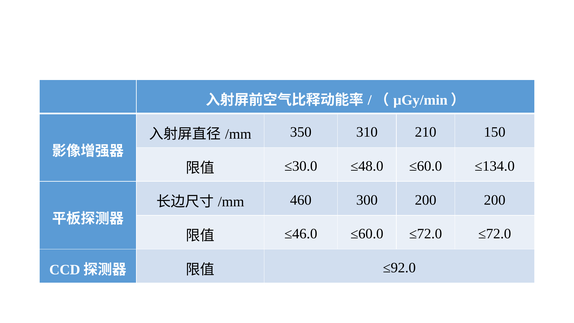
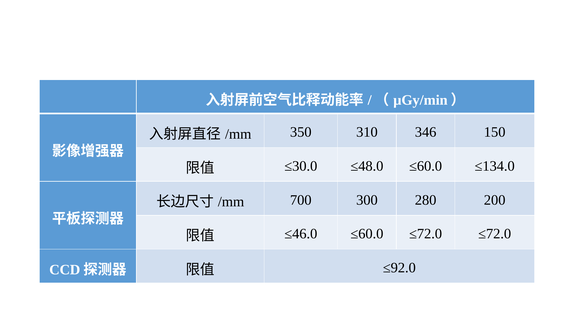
210: 210 -> 346 (426, 132)
460: 460 -> 700 (301, 200)
300 200: 200 -> 280 (426, 200)
